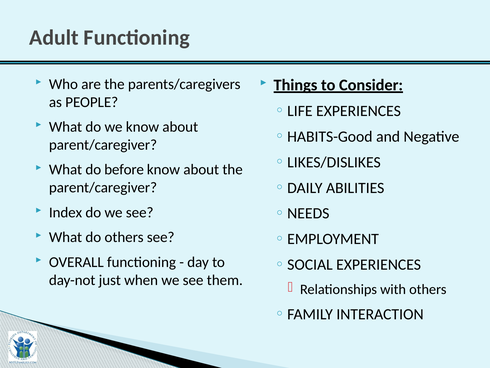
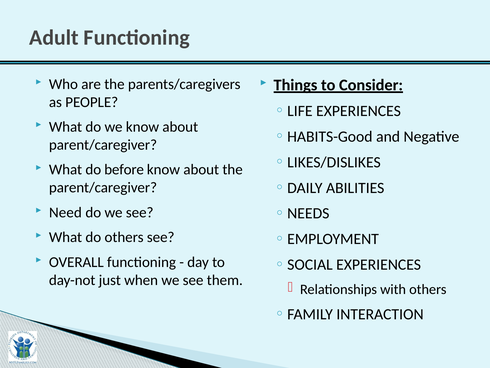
Index: Index -> Need (65, 212)
